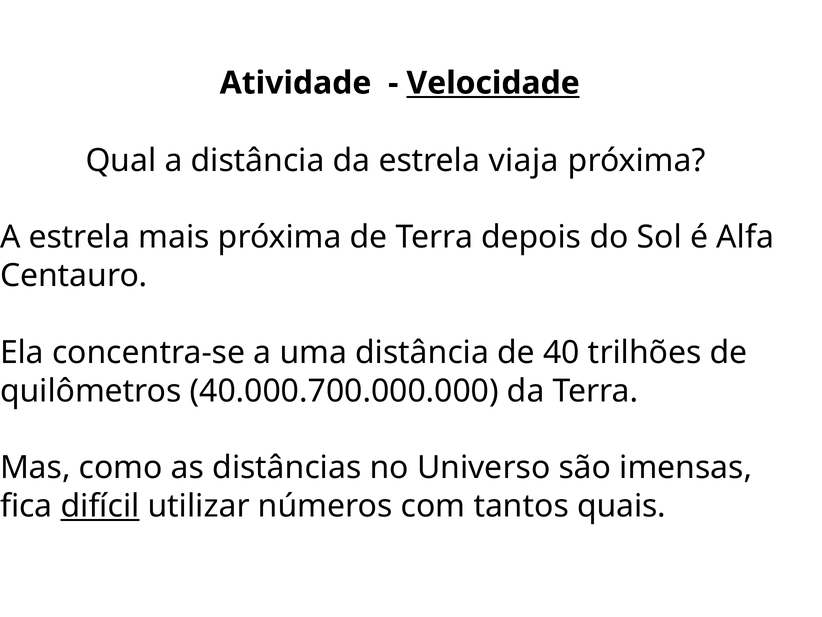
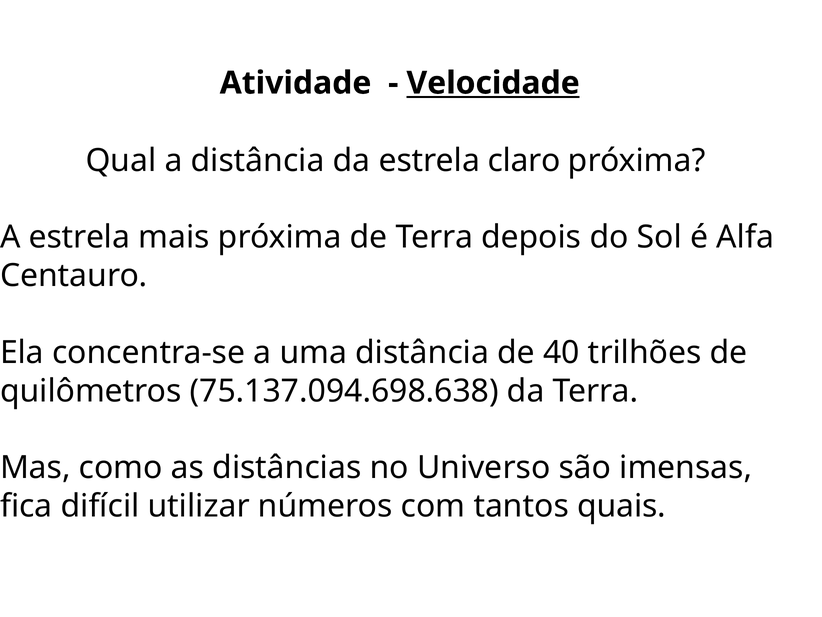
viaja: viaja -> claro (524, 160)
40.000.700.000.000: 40.000.700.000.000 -> 75.137.094.698.638 (344, 391)
difícil underline: present -> none (100, 506)
